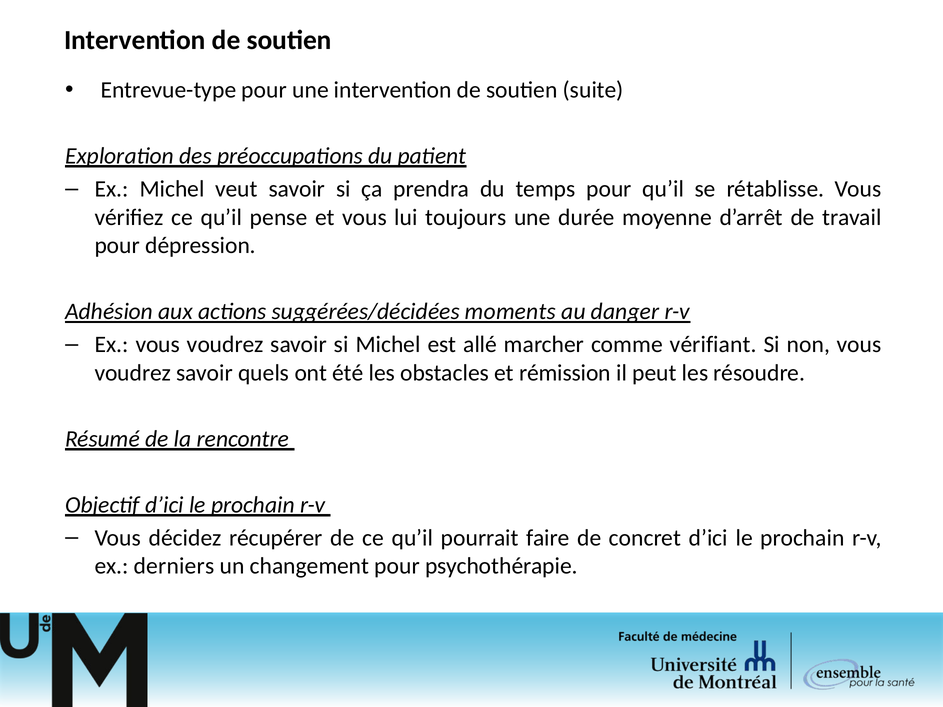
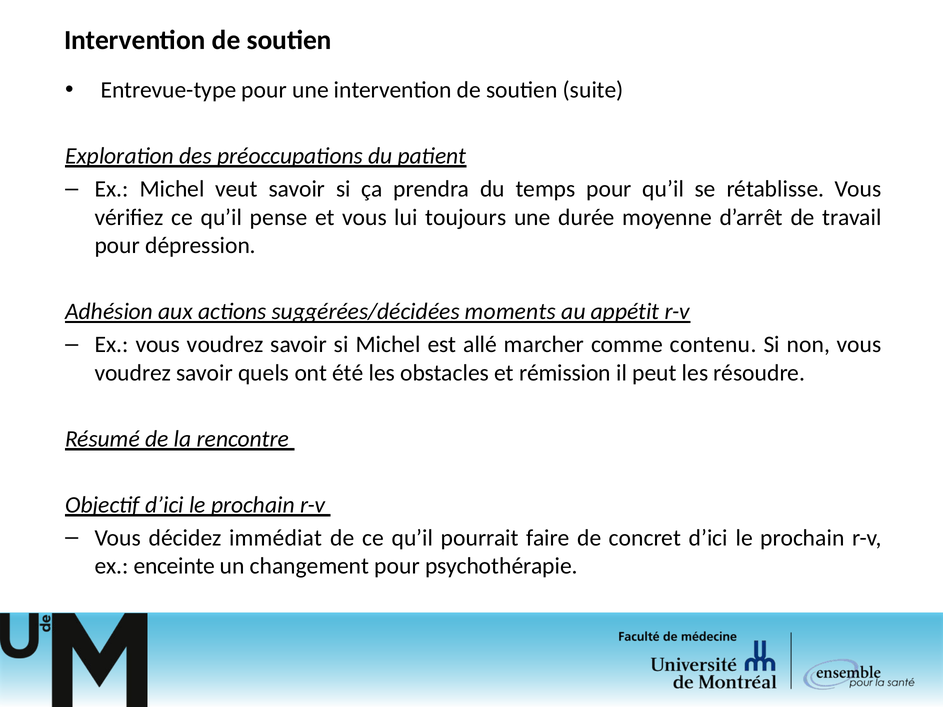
danger: danger -> appétit (625, 312)
vérifiant: vérifiant -> contenu (713, 345)
récupérer: récupérer -> immédiat (276, 538)
derniers: derniers -> enceinte (174, 566)
